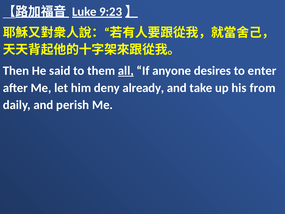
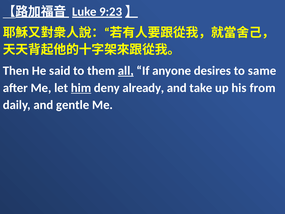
enter: enter -> same (262, 71)
him underline: none -> present (81, 88)
perish: perish -> gentle (73, 105)
